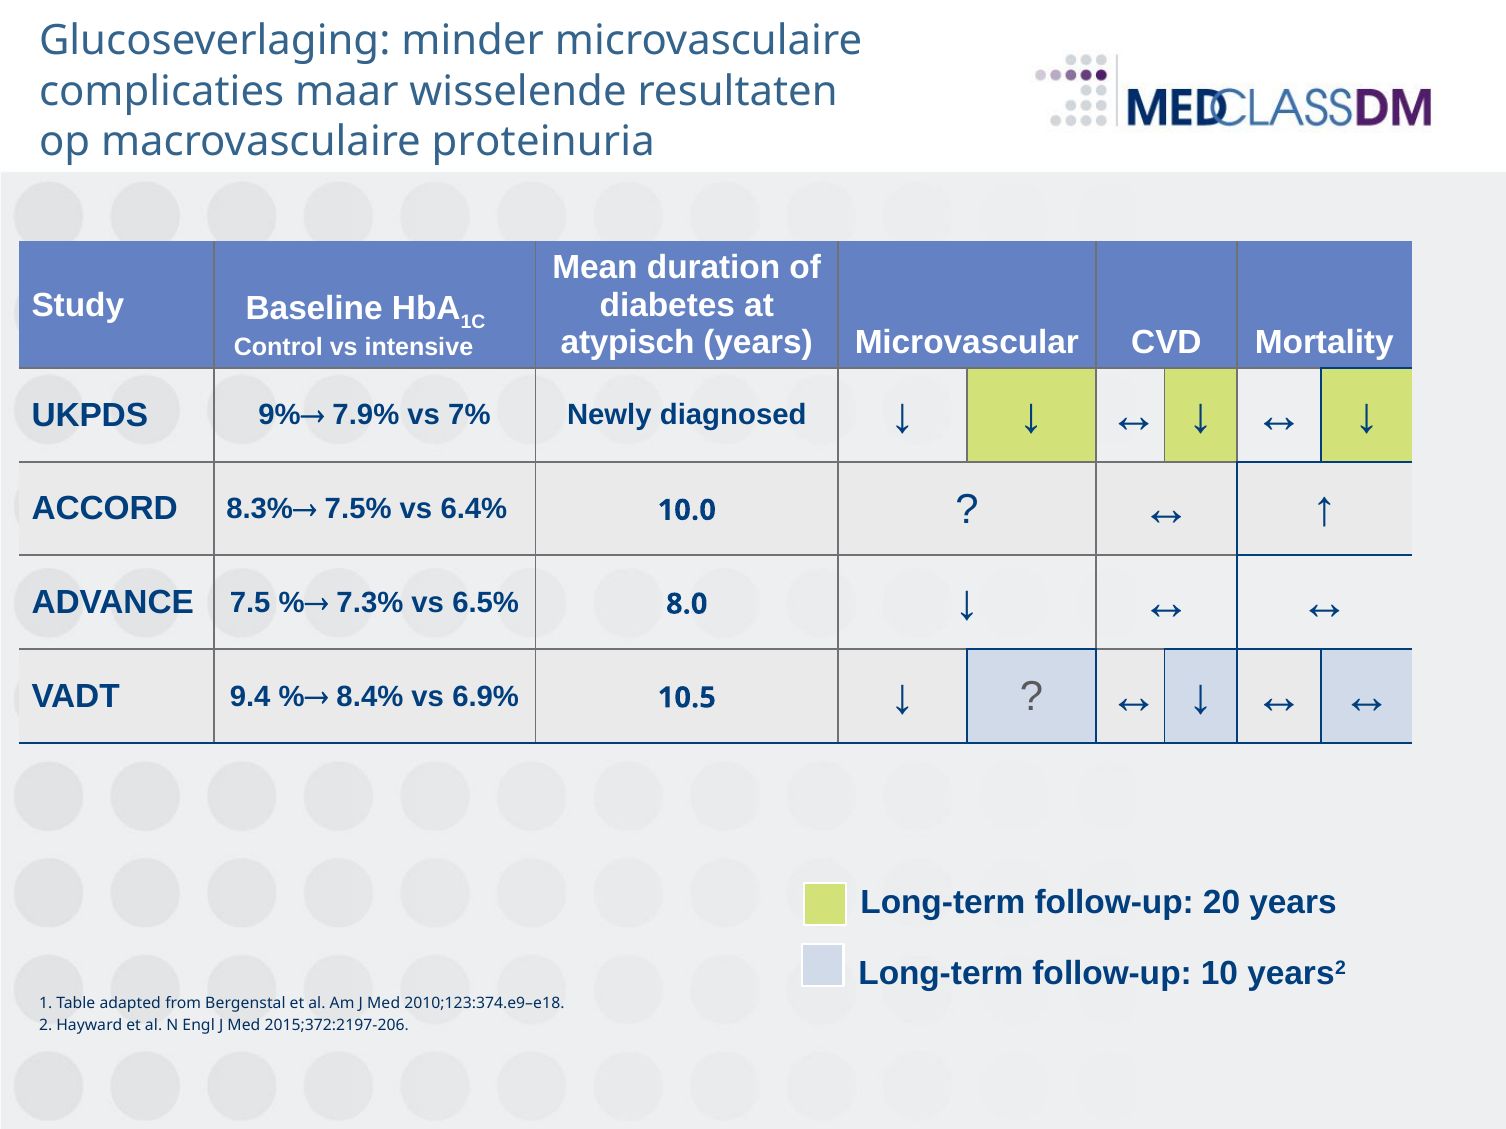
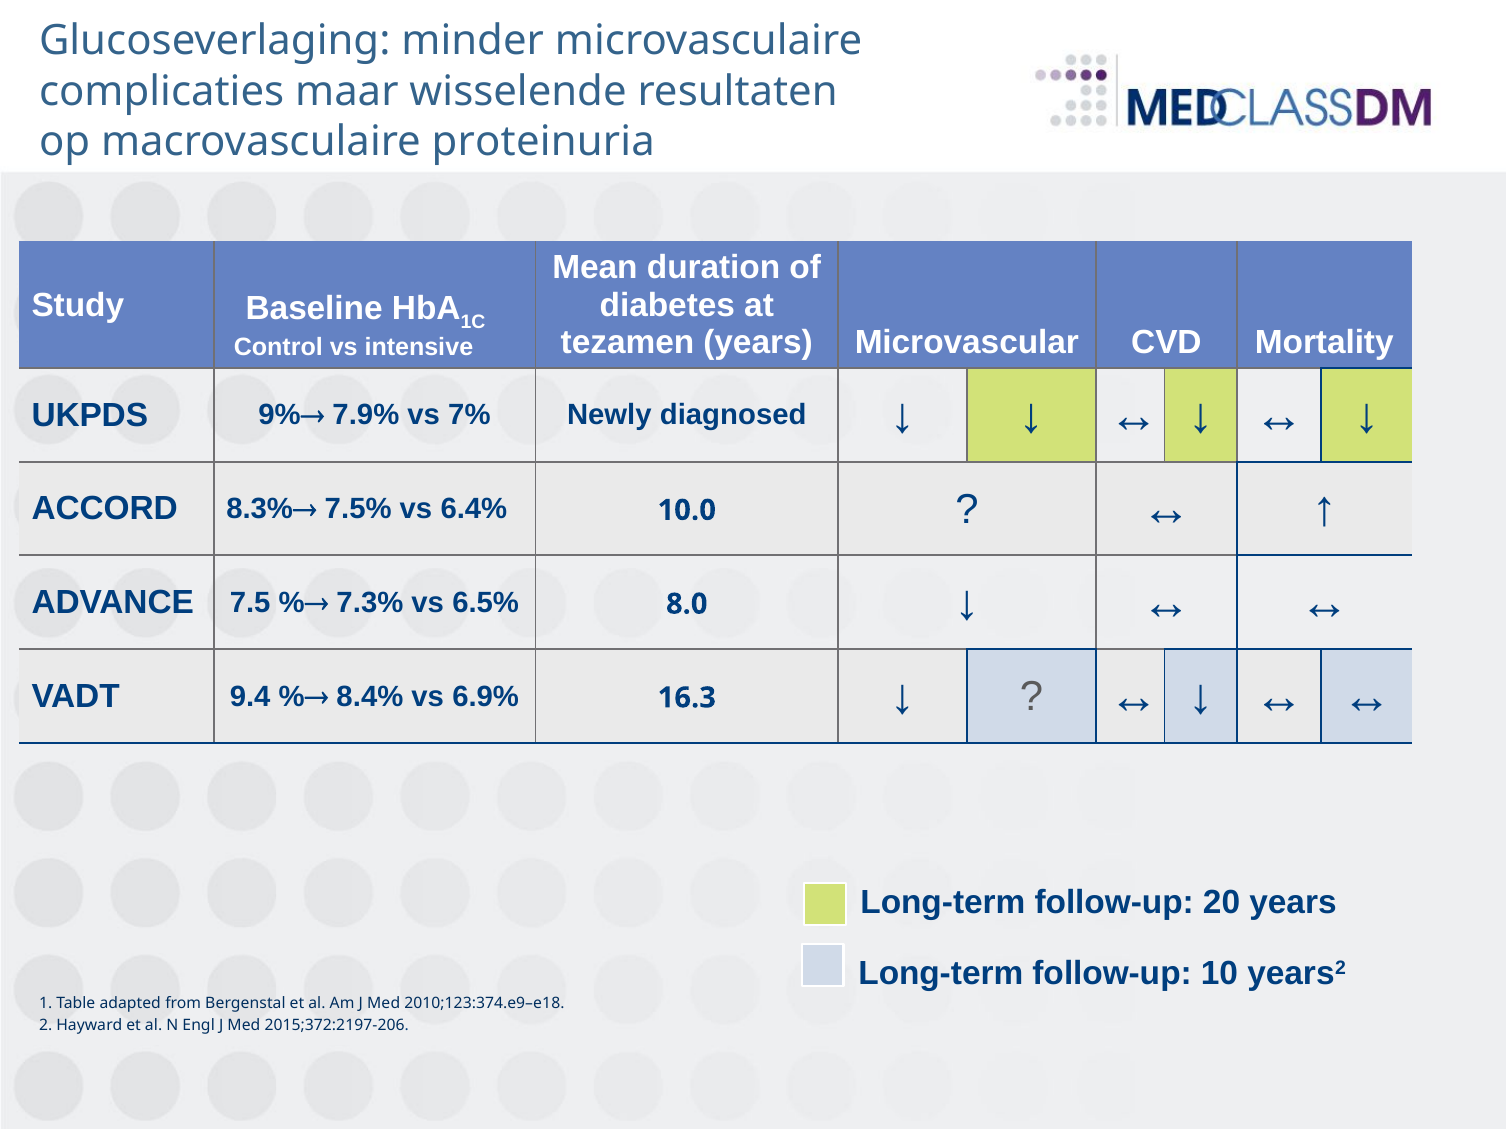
atypisch: atypisch -> tezamen (627, 342)
10.5: 10.5 -> 16.3 (687, 698)
